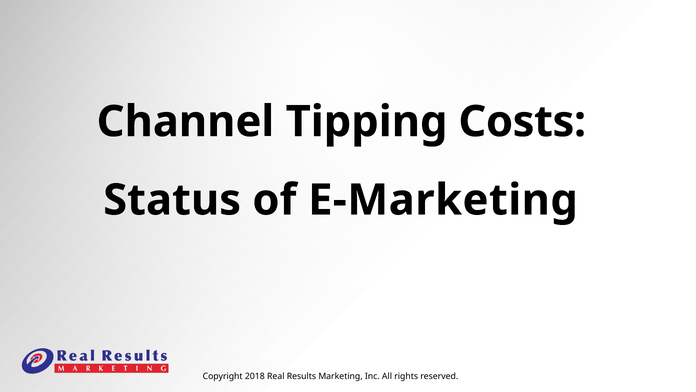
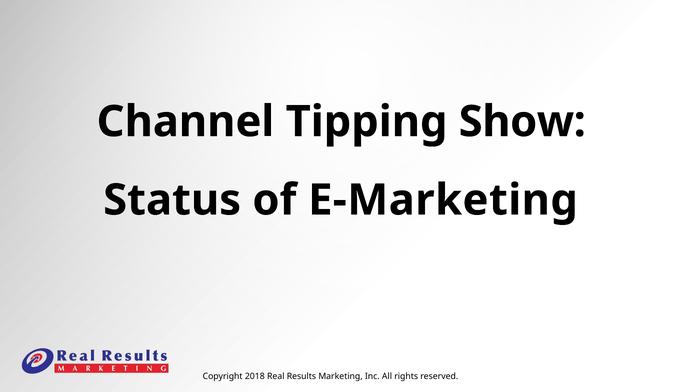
Costs: Costs -> Show (522, 122)
